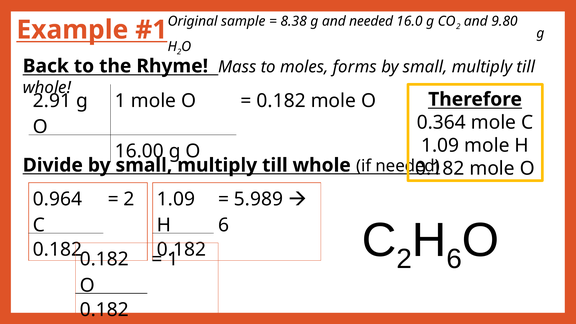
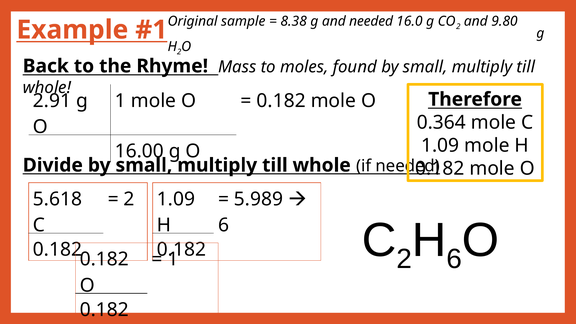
forms: forms -> found (355, 67)
0.964: 0.964 -> 5.618 (58, 199)
